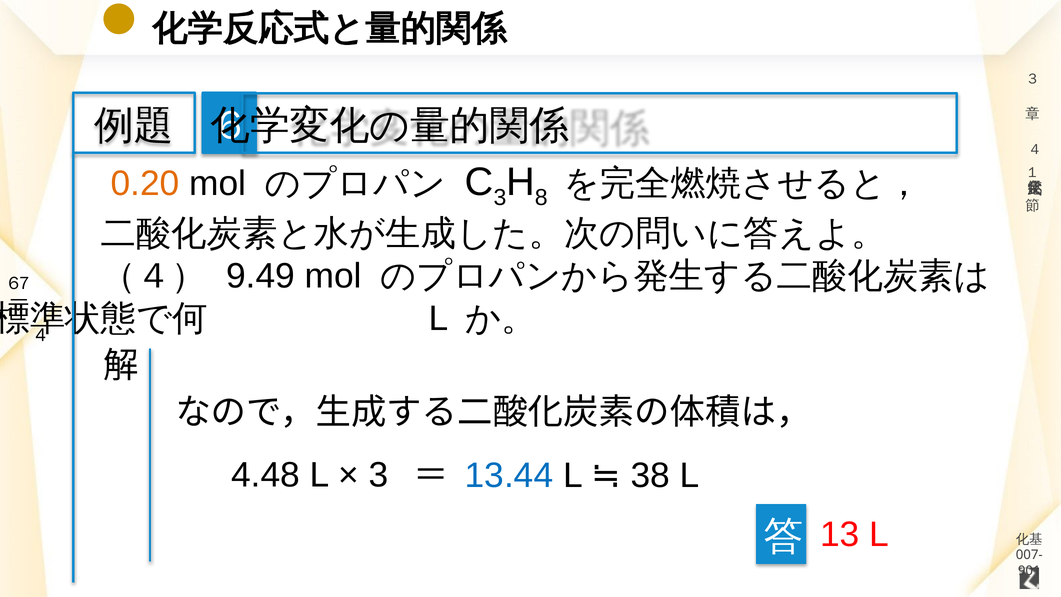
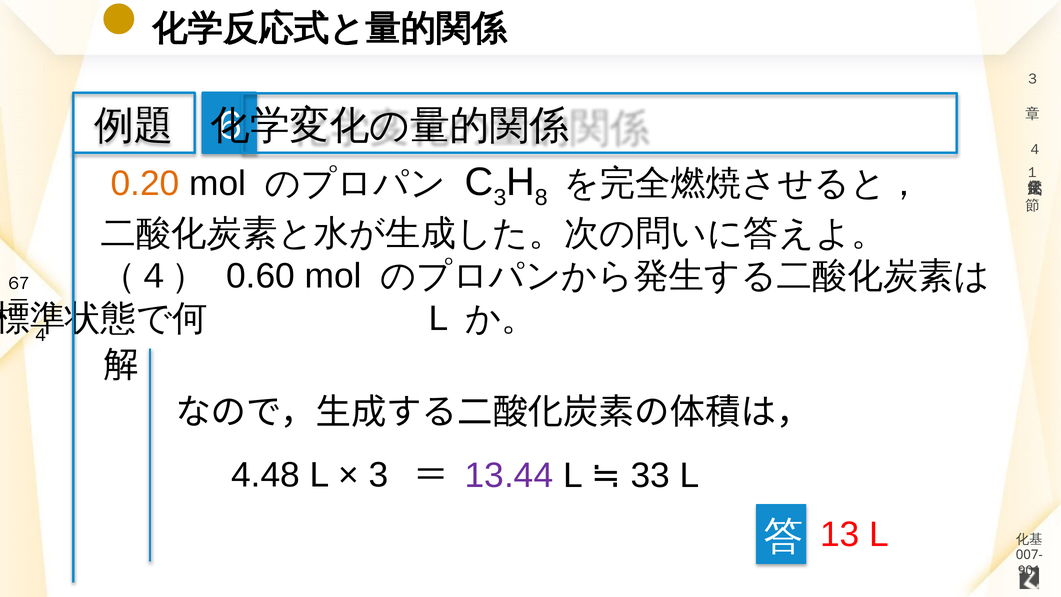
9.49: 9.49 -> 0.60 (260, 276)
13.44 colour: blue -> purple (509, 476)
38: 38 -> 33 (650, 476)
